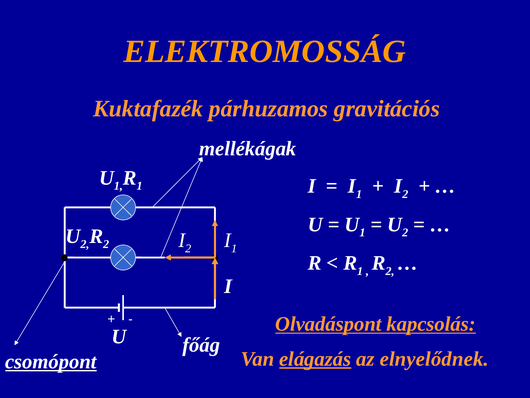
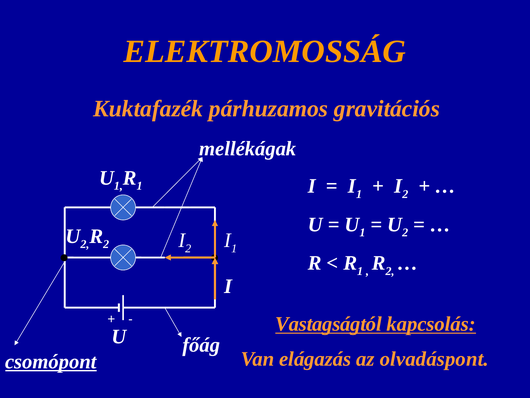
Olvadáspont: Olvadáspont -> Vastagságtól (328, 324)
elágazás underline: present -> none (315, 359)
elnyelődnek: elnyelődnek -> olvadáspont (434, 359)
